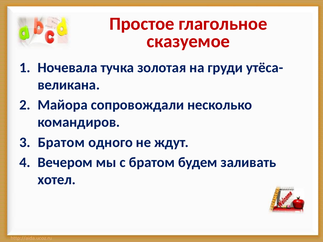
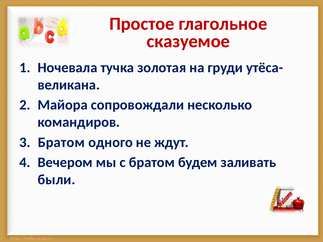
хотел: хотел -> были (57, 180)
